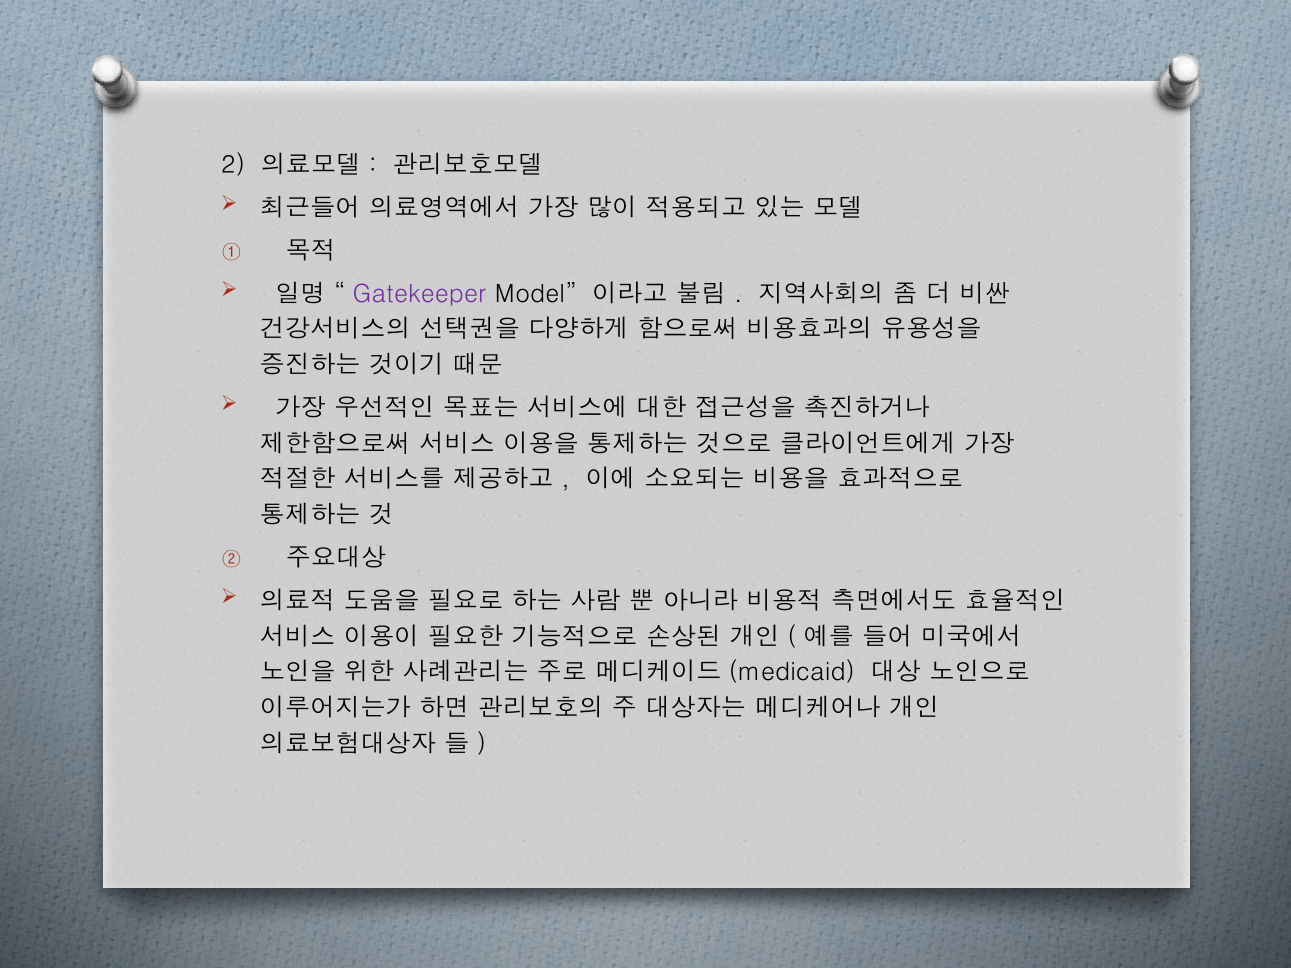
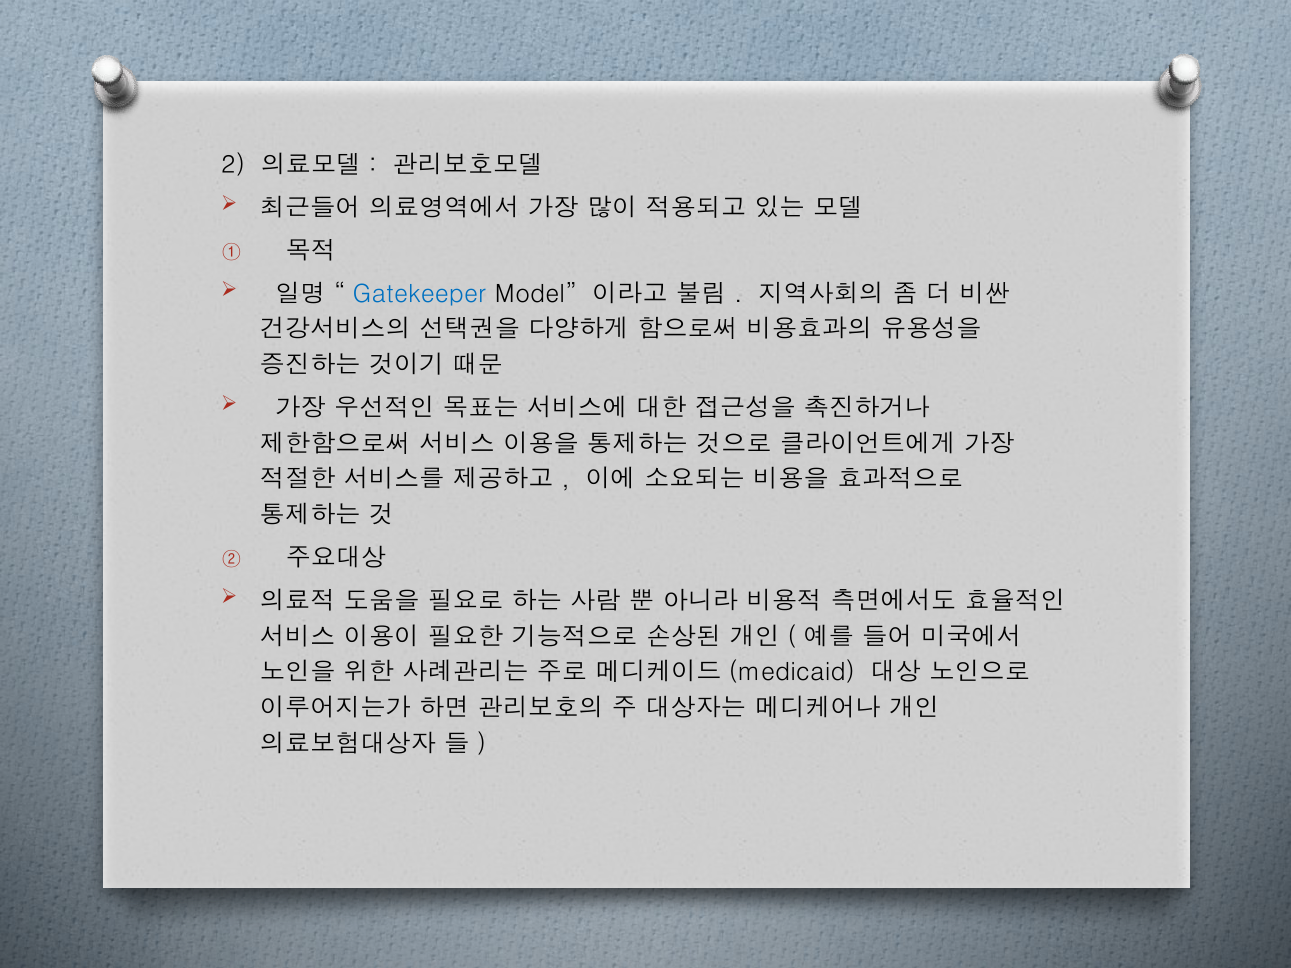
Gatekeeper colour: purple -> blue (419, 294)
